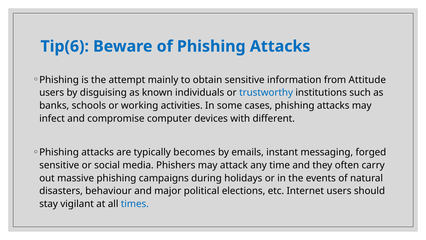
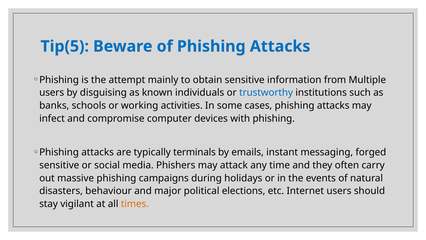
Tip(6: Tip(6 -> Tip(5 (65, 46)
Attitude: Attitude -> Multiple (367, 80)
with different: different -> phishing (274, 118)
becomes: becomes -> terminals (195, 152)
times colour: blue -> orange (135, 204)
